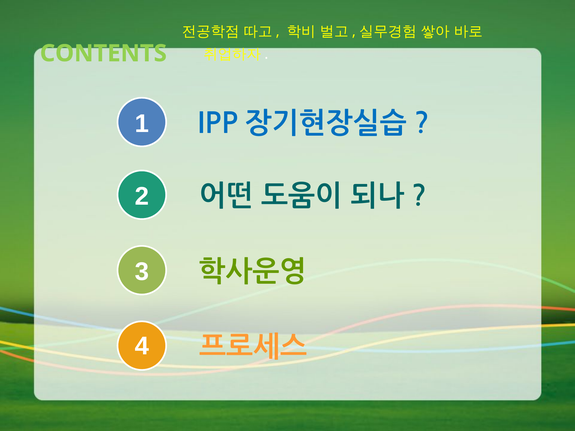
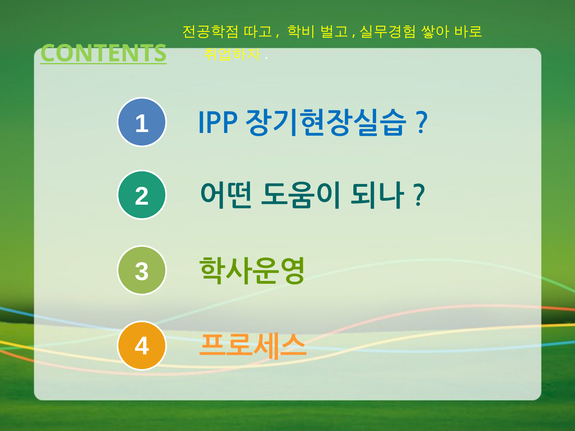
CONTENTS underline: none -> present (103, 53)
